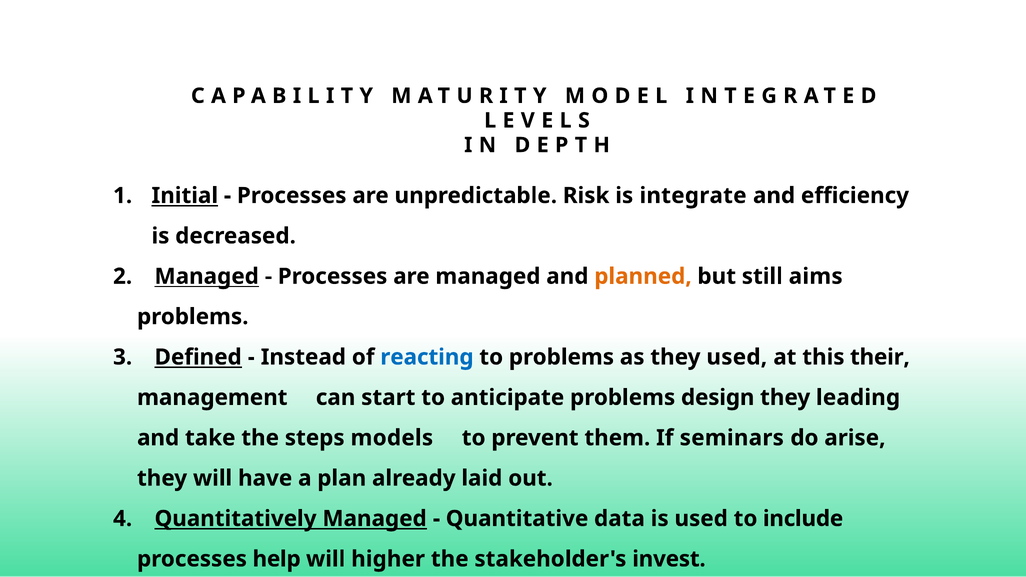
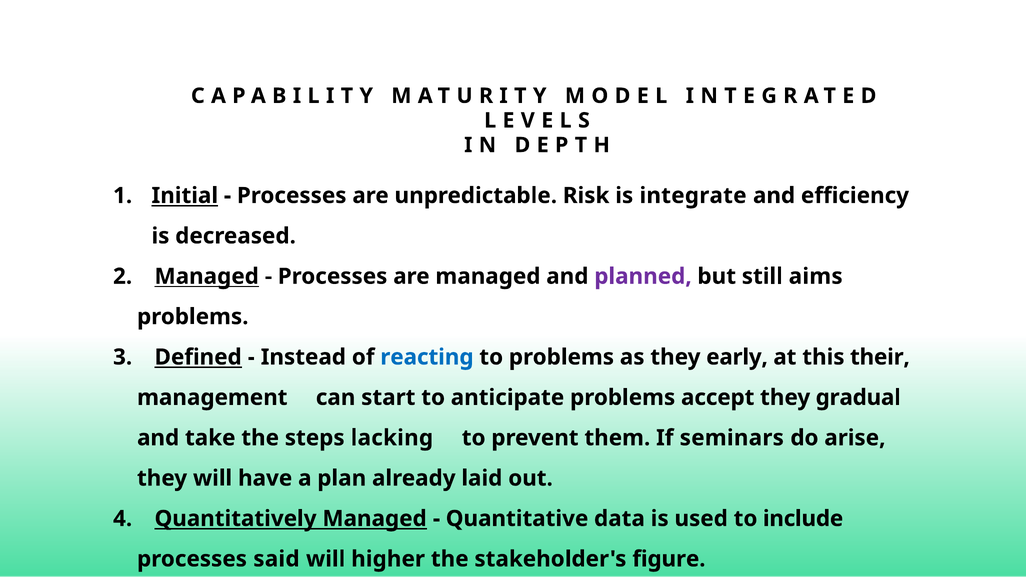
planned colour: orange -> purple (643, 276)
they used: used -> early (737, 357)
design: design -> accept (718, 398)
leading: leading -> gradual (858, 398)
models: models -> lacking (392, 438)
help: help -> said (276, 559)
invest: invest -> figure (669, 559)
